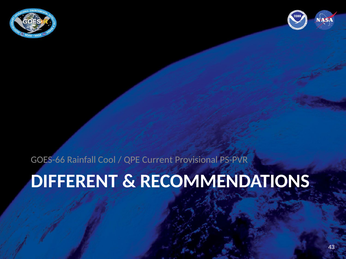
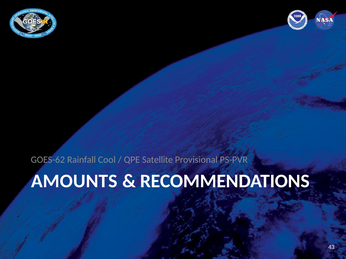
GOES-66: GOES-66 -> GOES-62 (48, 160)
Current: Current -> Satellite (158, 160)
DIFFERENT: DIFFERENT -> AMOUNTS (74, 181)
